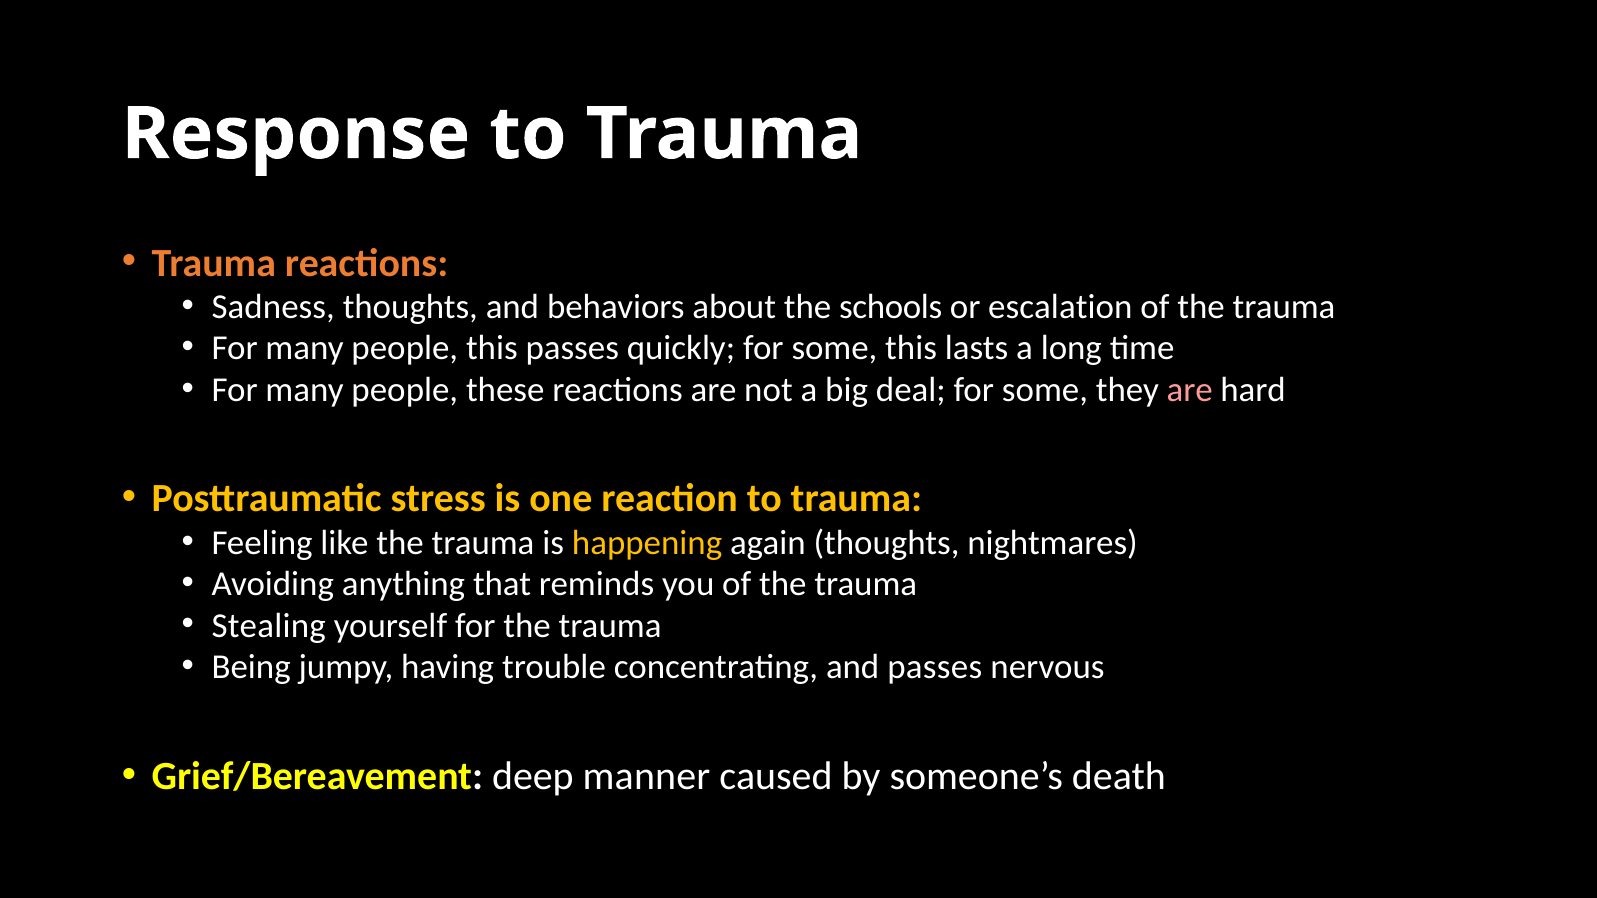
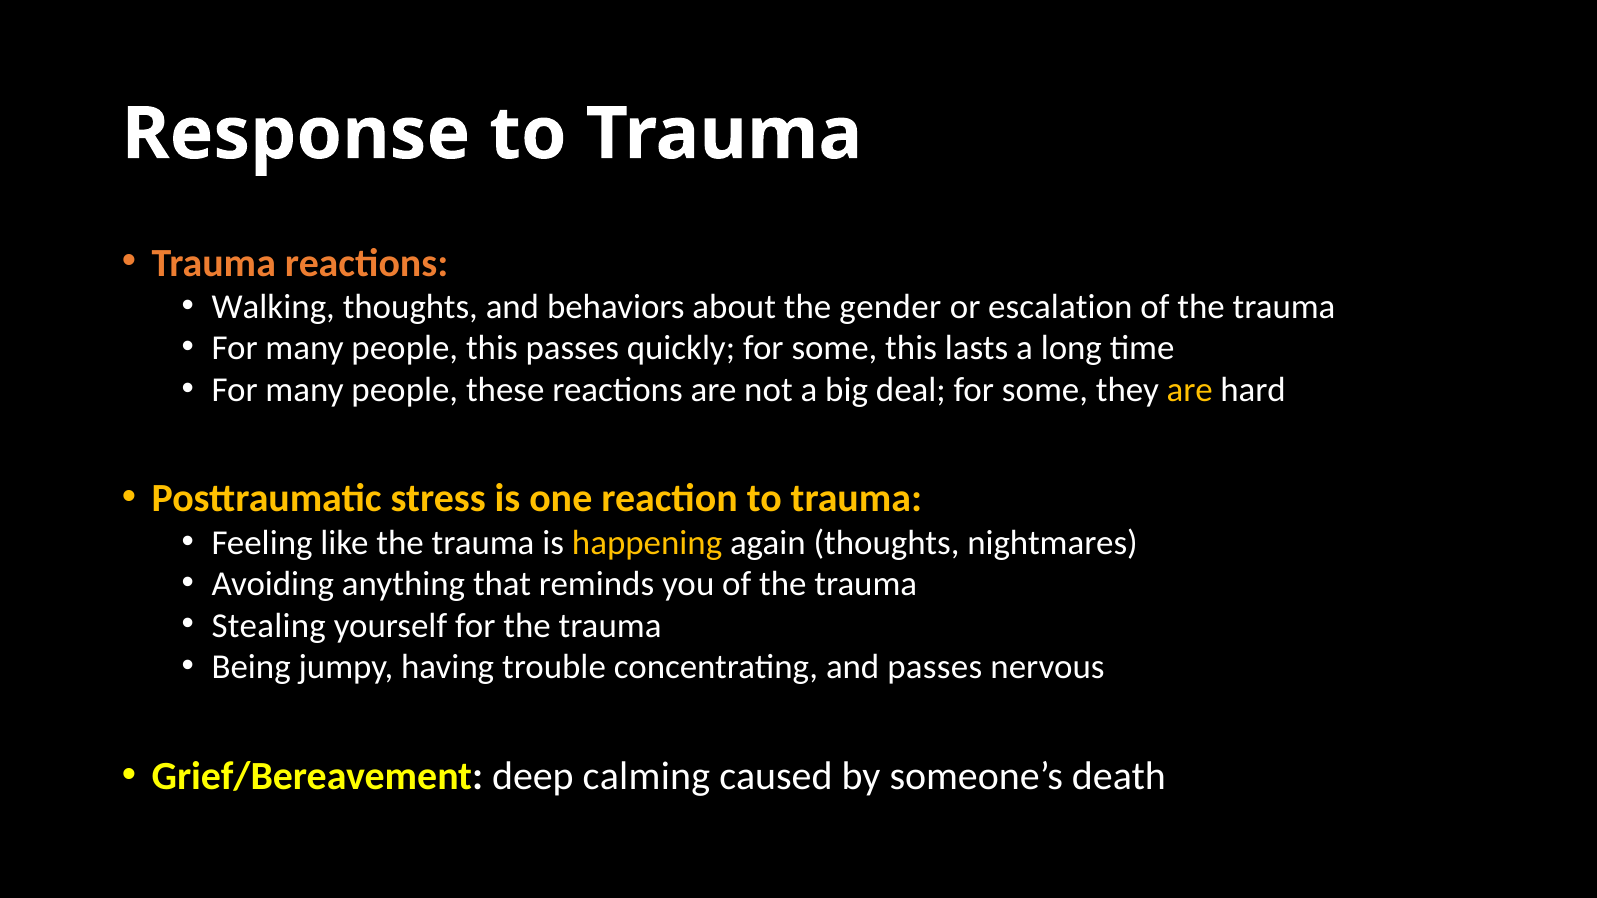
Sadness: Sadness -> Walking (273, 307)
schools: schools -> gender (890, 307)
are colour: pink -> yellow (1190, 390)
manner: manner -> calming (646, 776)
